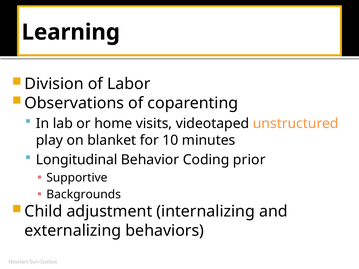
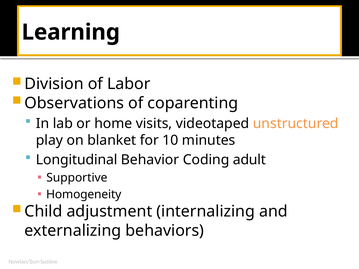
prior: prior -> adult (249, 160)
Backgrounds: Backgrounds -> Homogeneity (84, 195)
